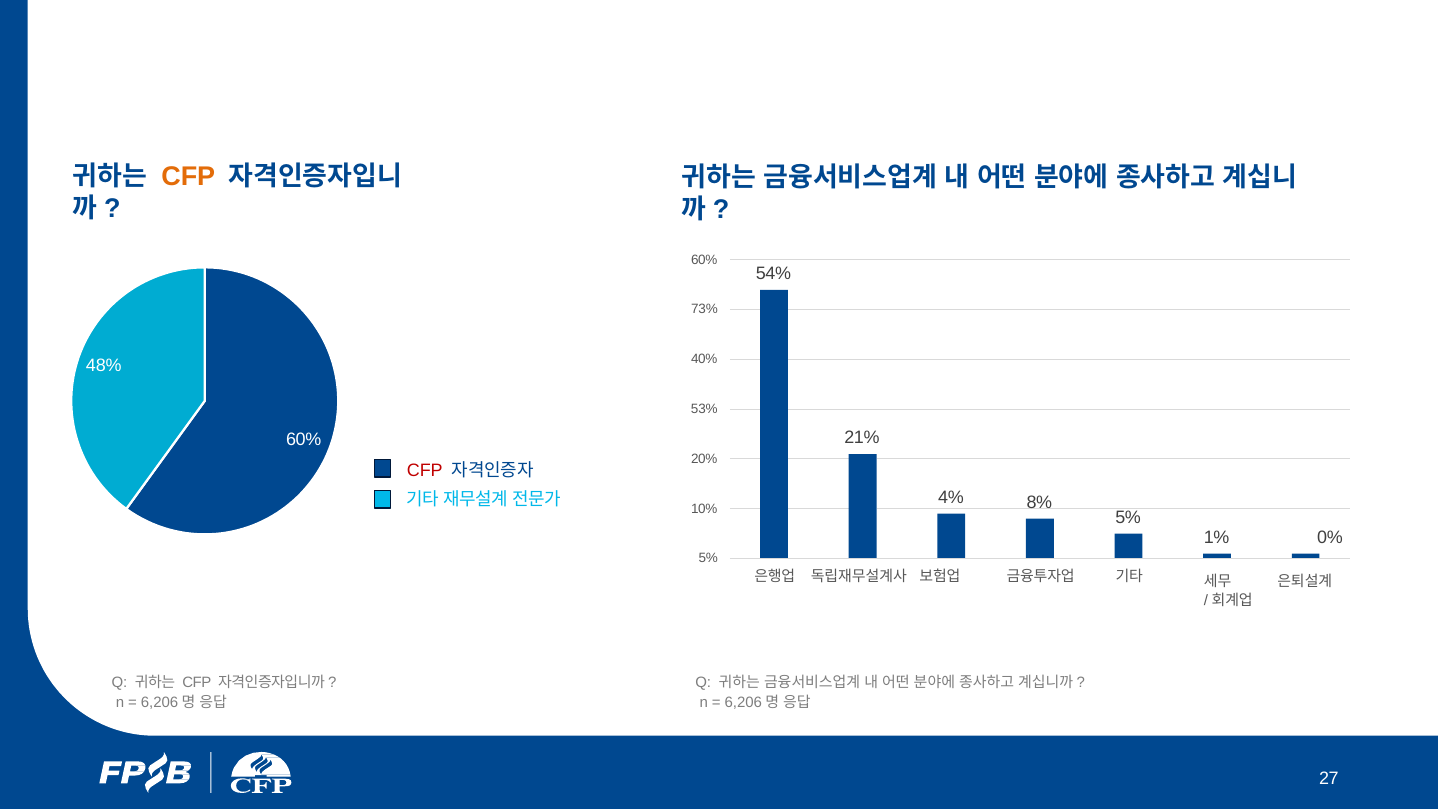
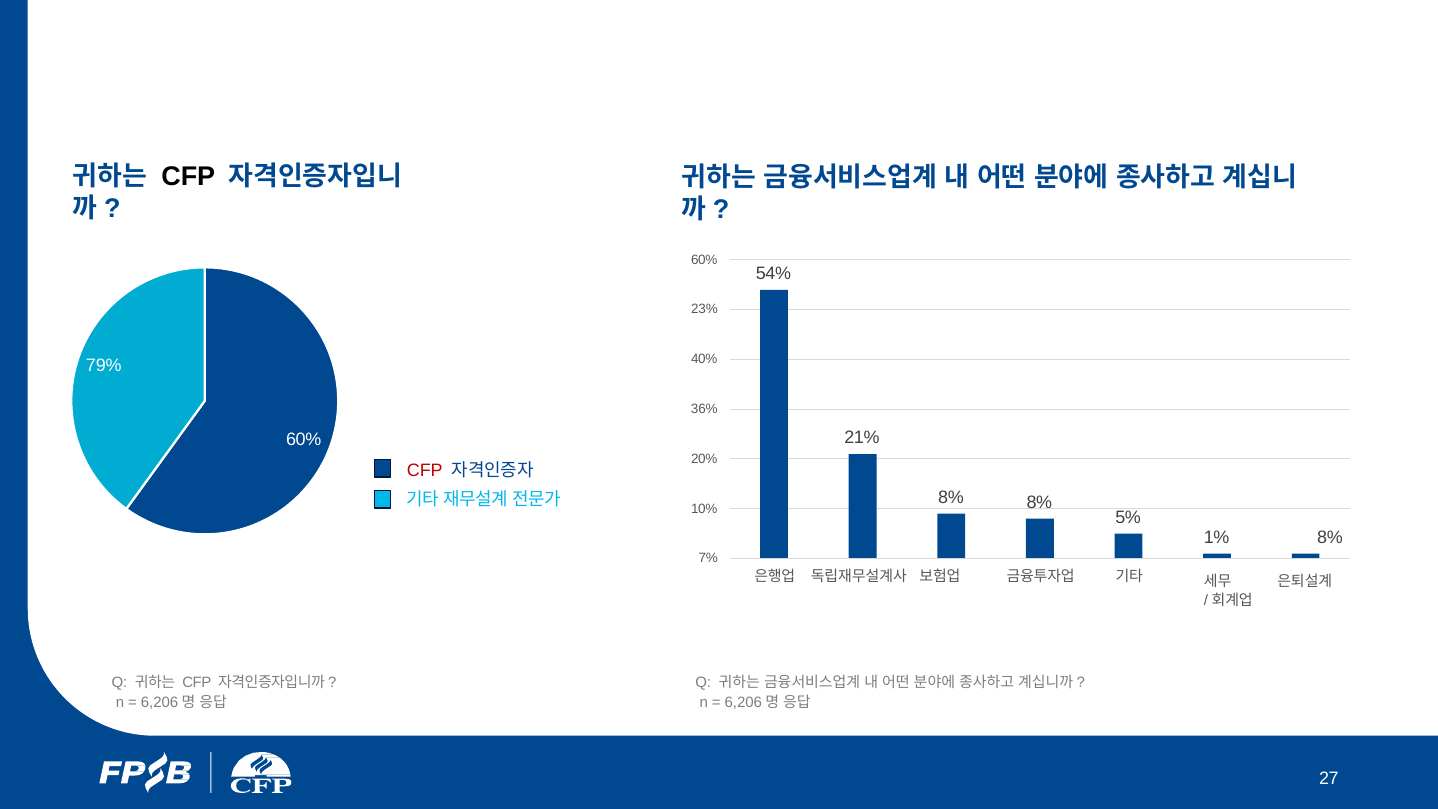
CFP colour: orange -> black (188, 177)
73%: 73% -> 23% (704, 309)
48%: 48% -> 79% (104, 365)
53%: 53% -> 36% (704, 409)
4%: 4% -> 8% (951, 497)
1% 0%: 0% -> 8% (1330, 537)
5%: 5% -> 7% (708, 558)
